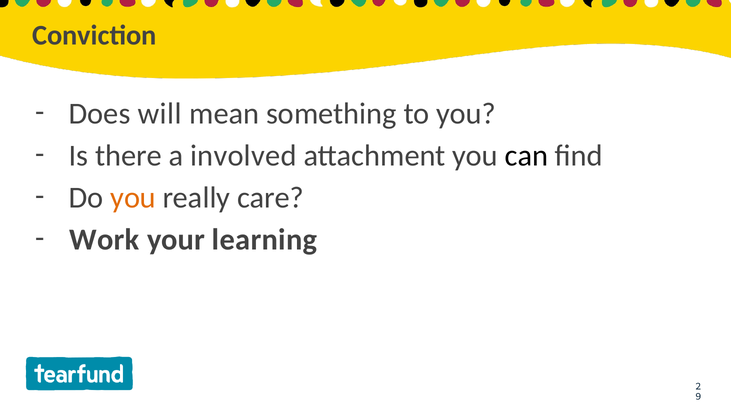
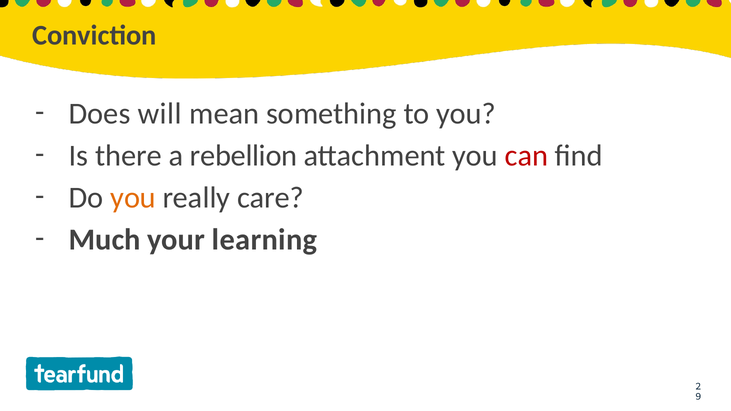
involved: involved -> rebellion (244, 156)
can colour: black -> red (526, 156)
Work: Work -> Much (105, 240)
